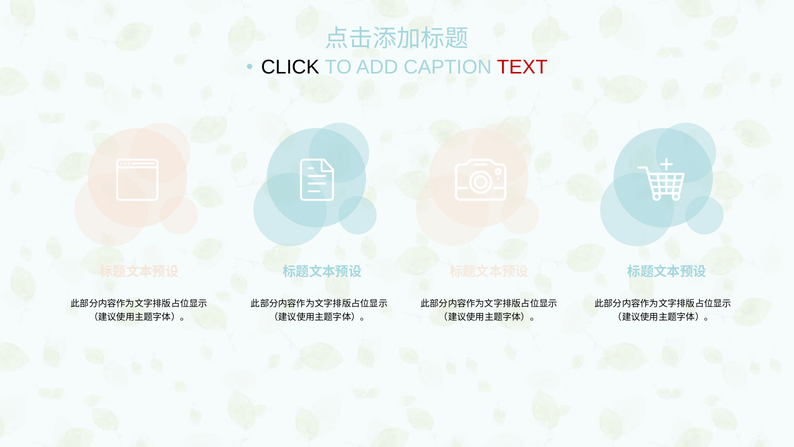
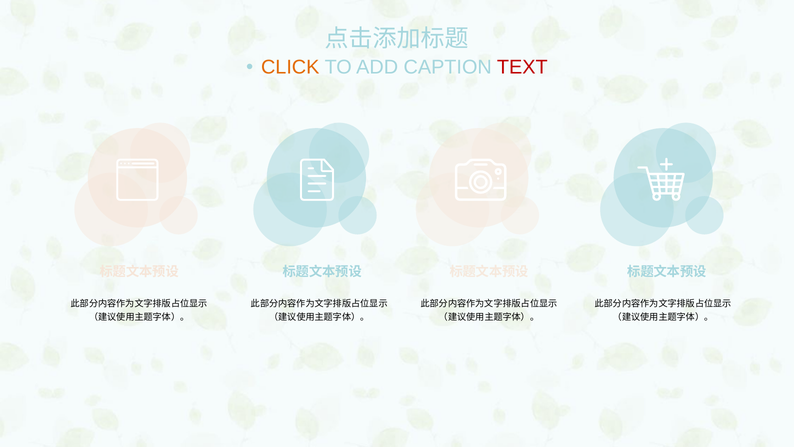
CLICK colour: black -> orange (290, 67)
